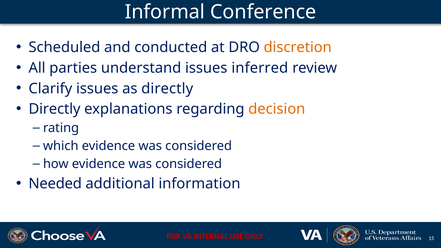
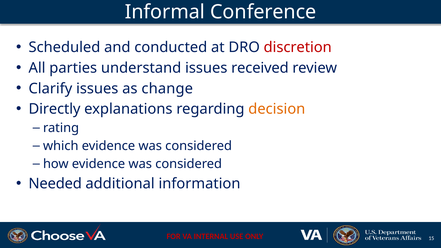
discretion colour: orange -> red (298, 47)
inferred: inferred -> received (260, 68)
as directly: directly -> change (167, 89)
